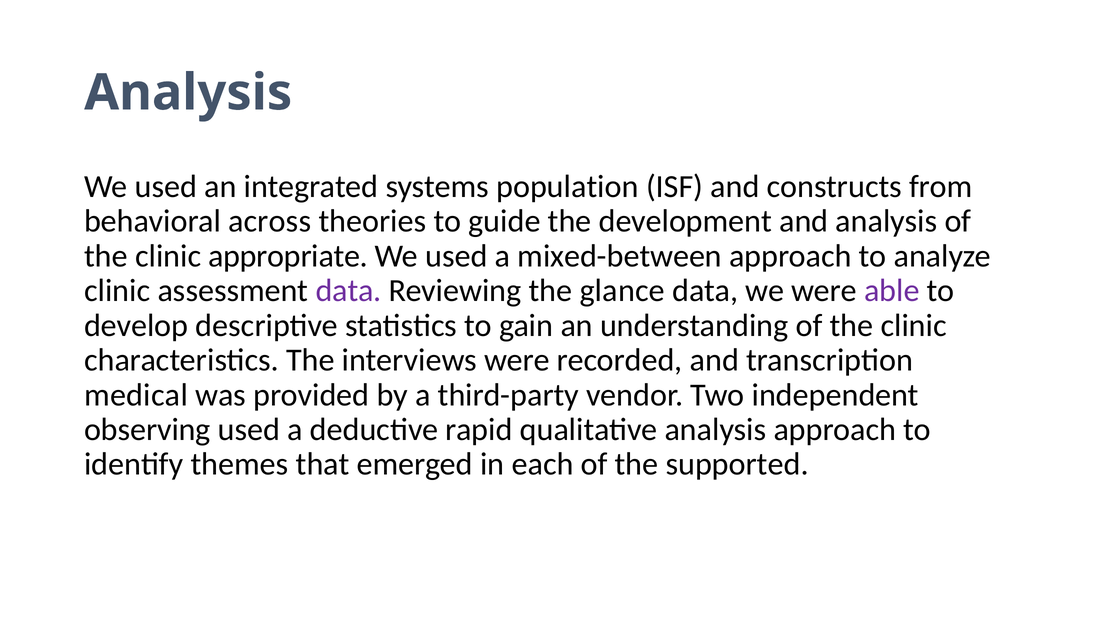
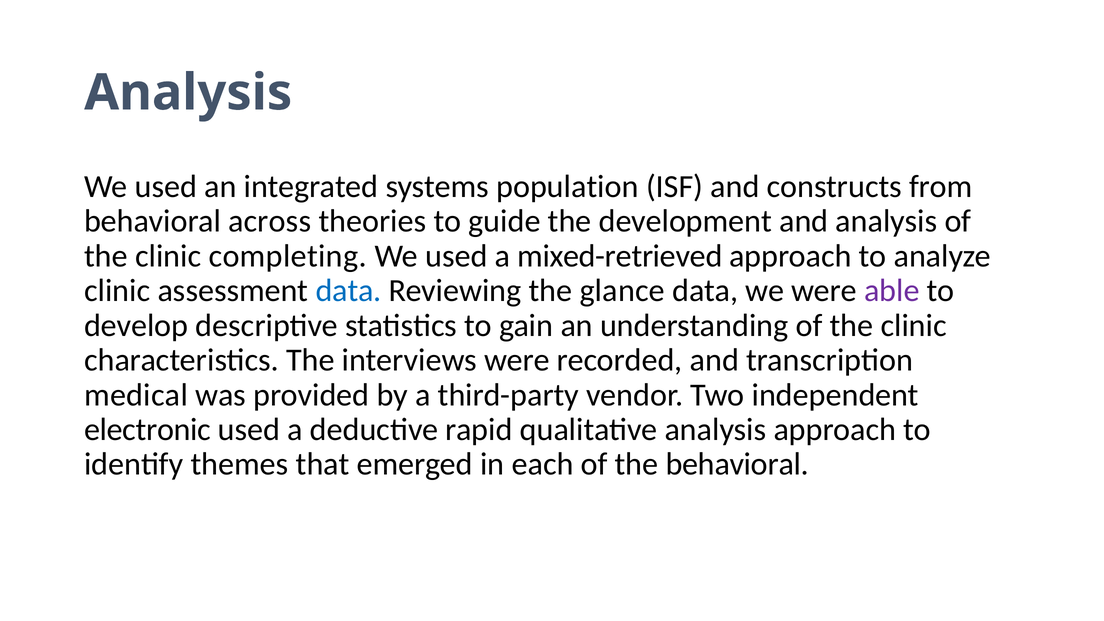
appropriate: appropriate -> completing (288, 256)
mixed-between: mixed-between -> mixed-retrieved (620, 256)
data colour: purple -> blue (349, 291)
observing: observing -> electronic (147, 430)
the supported: supported -> behavioral (737, 464)
